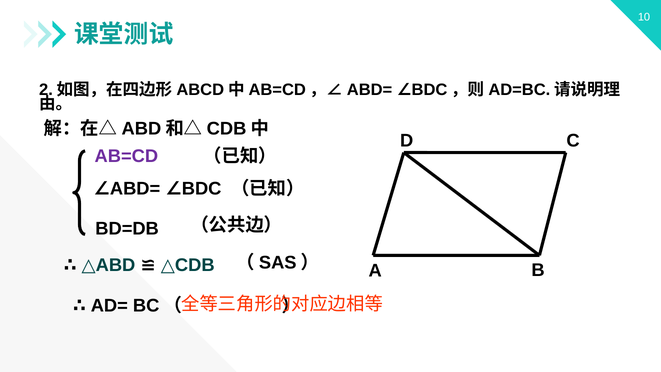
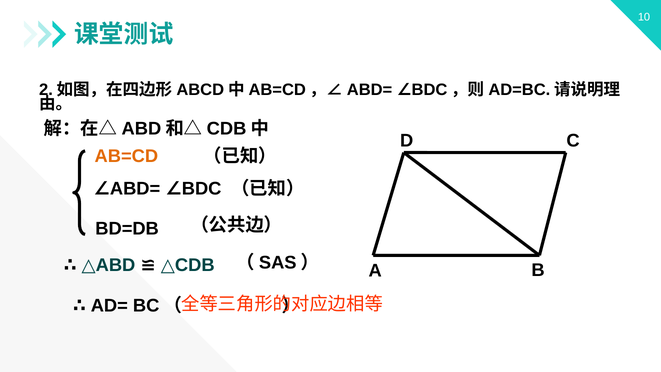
AB=CD colour: purple -> orange (126, 156)
